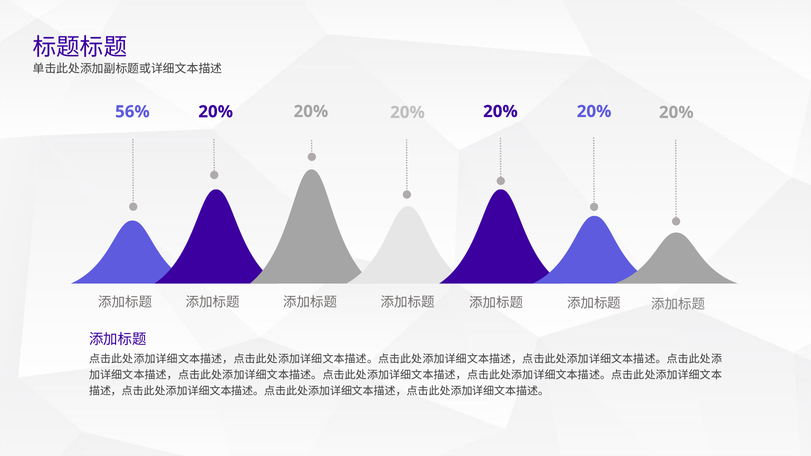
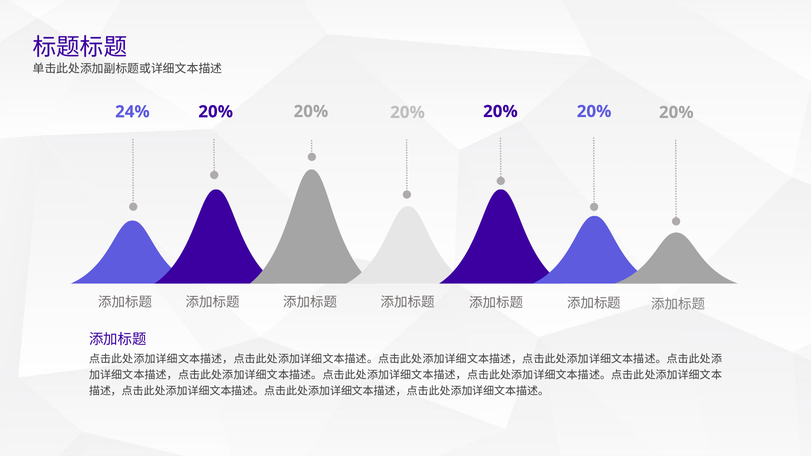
56%: 56% -> 24% (132, 112)
